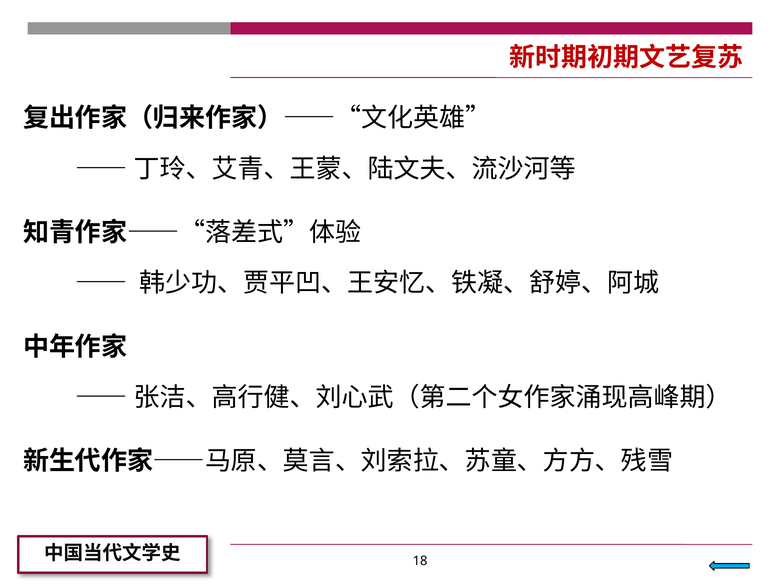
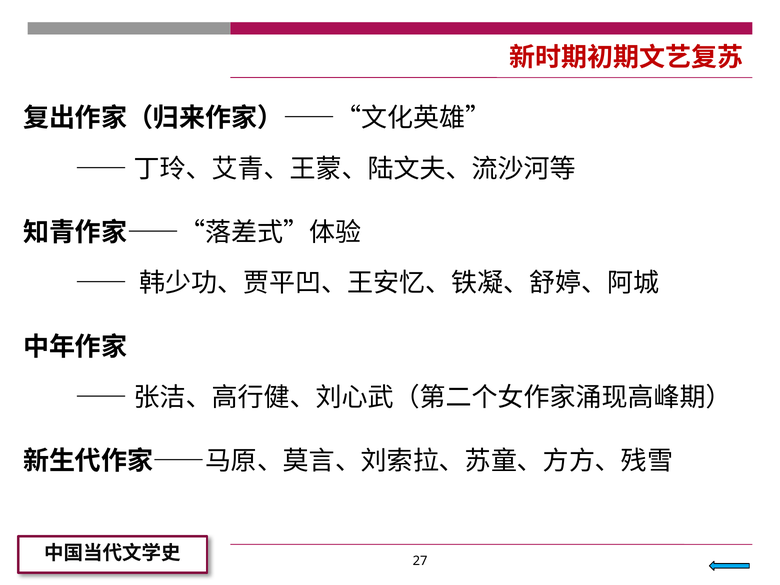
18: 18 -> 27 (420, 561)
